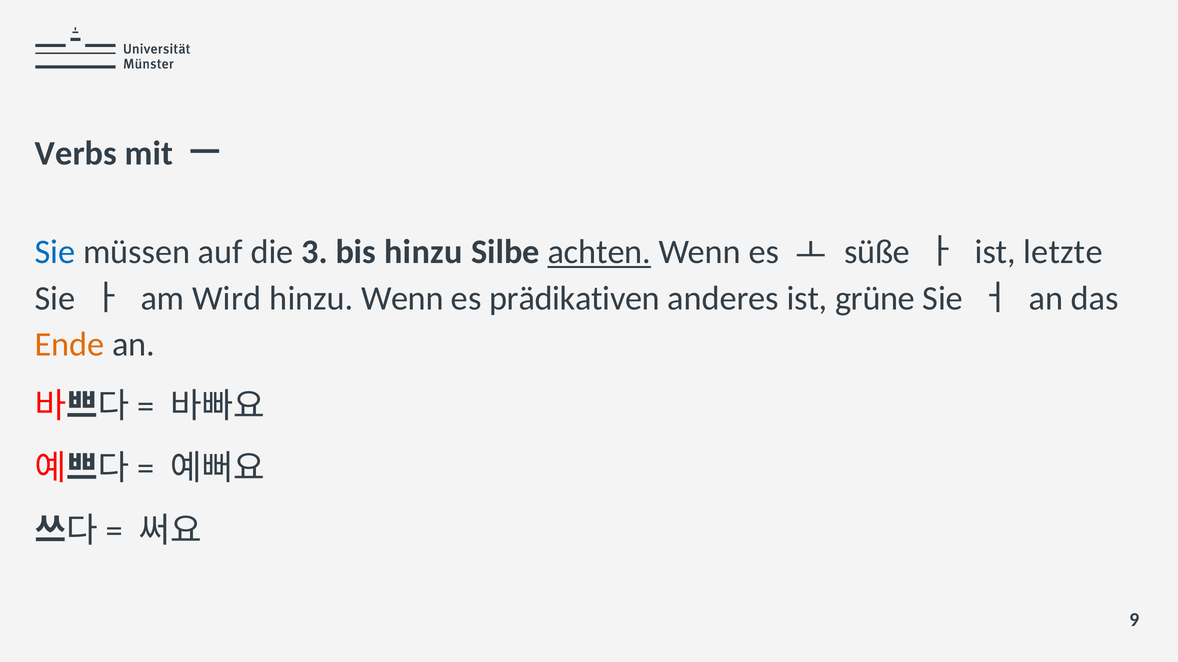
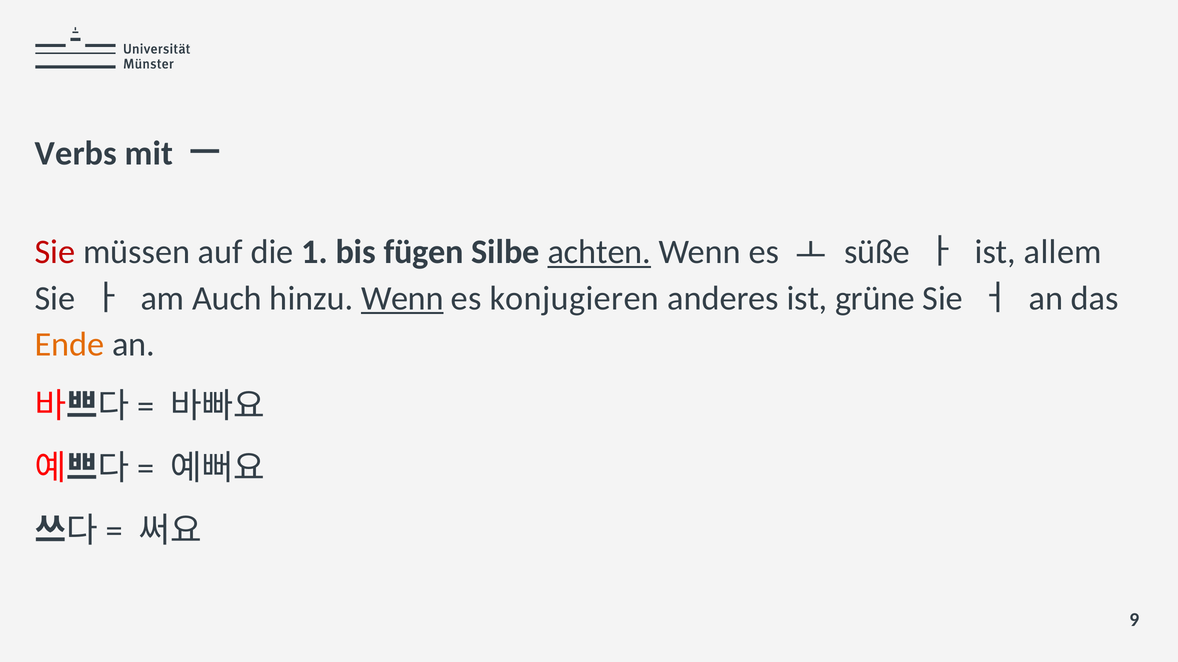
Sie colour: blue -> red (55, 252)
3: 3 -> 1 (315, 252)
bis hinzu: hinzu -> fügen (424, 252)
letzte: letzte -> allem (1063, 252)
Wird: Wird -> Auch (227, 298)
Wenn underline: none -> present (402, 298)
prädikativen: prädikativen -> konjugieren (574, 298)
